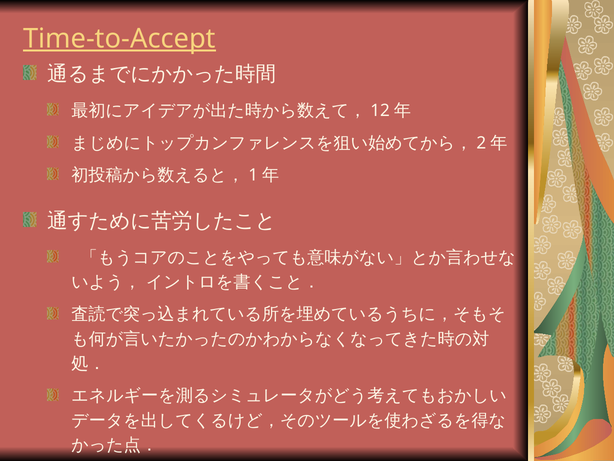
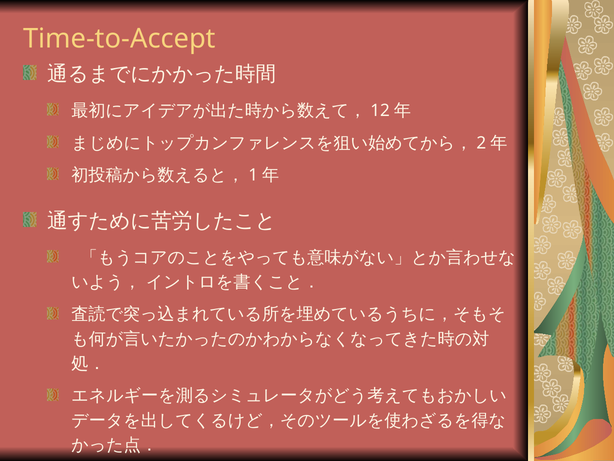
Time-to-Accept underline: present -> none (119, 39)
